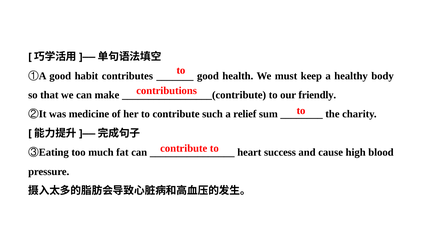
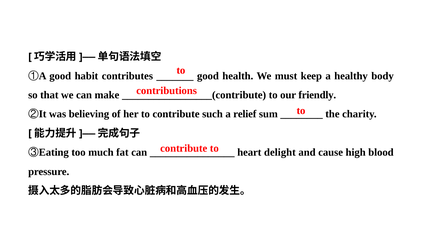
medicine: medicine -> believing (89, 114)
success: success -> delight (280, 152)
